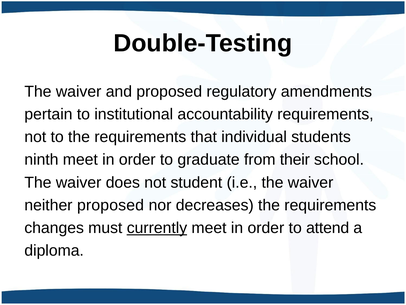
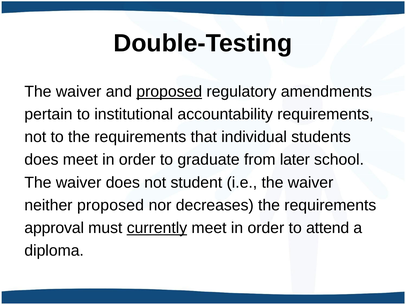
proposed underline: none -> present (169, 91)
ninth: ninth -> does (41, 159)
their: their -> later (295, 159)
changes: changes -> approval (54, 228)
